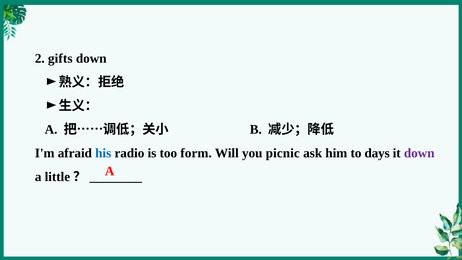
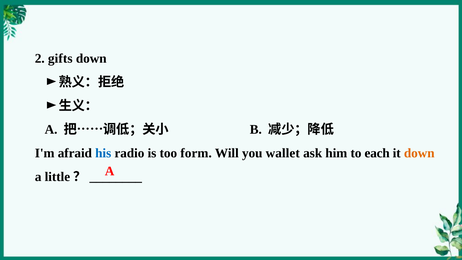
picnic: picnic -> wallet (283, 153)
days: days -> each (377, 153)
down colour: purple -> orange (419, 153)
